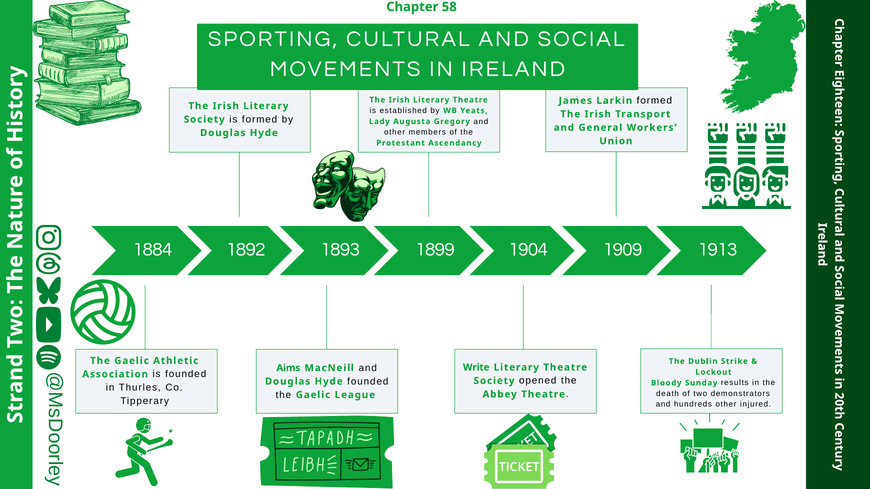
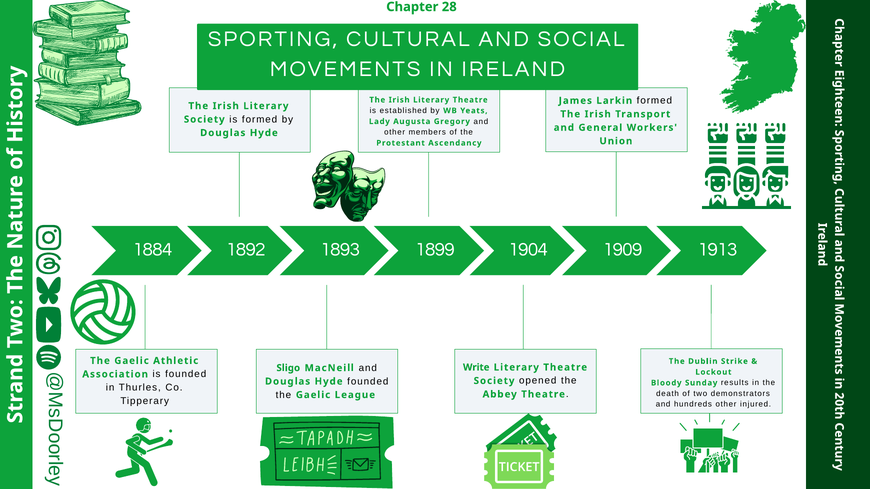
58: 58 -> 28 (449, 7)
Aims: Aims -> Sligo (288, 368)
